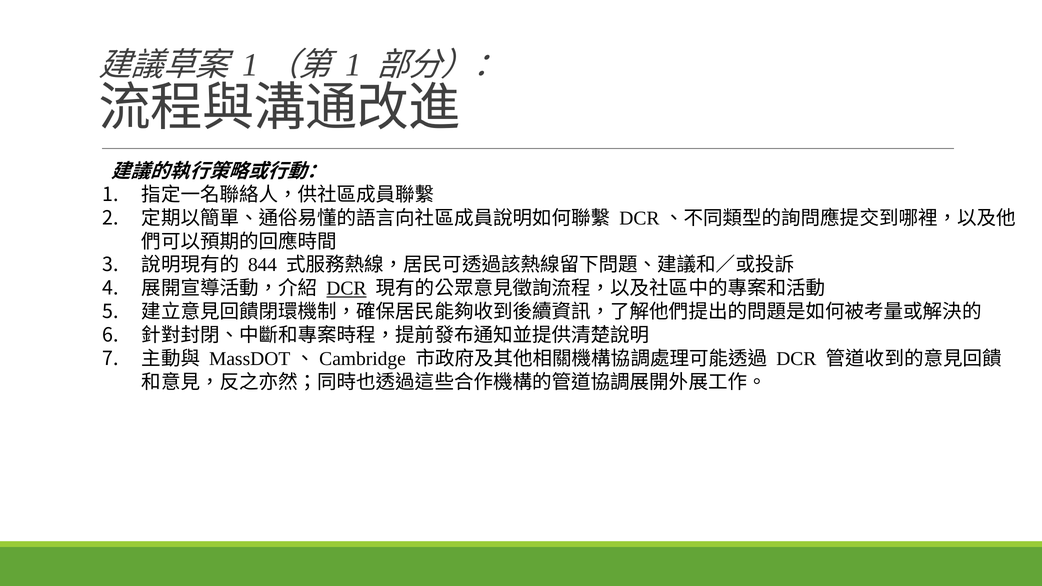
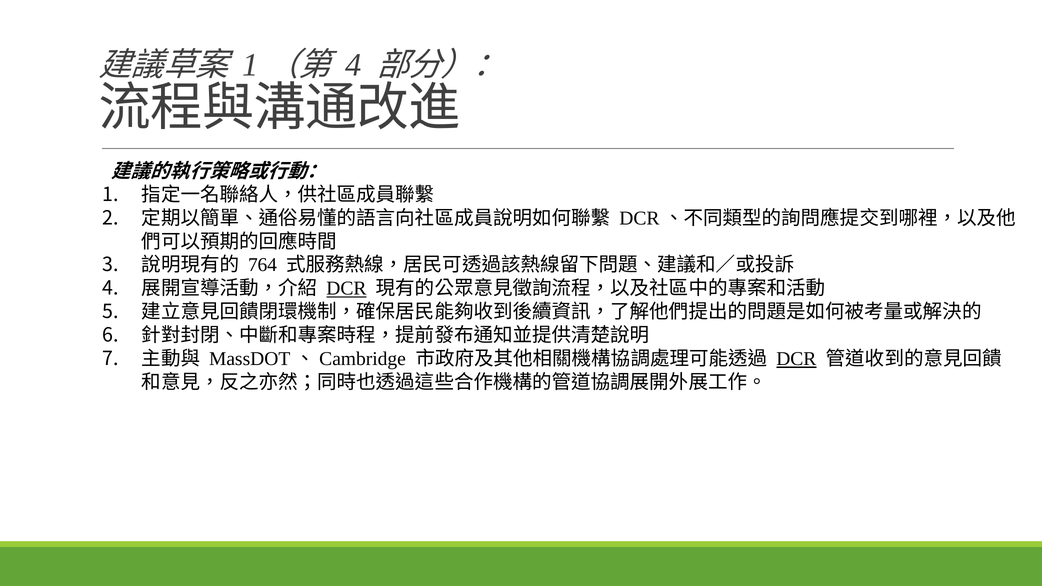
1: 1 -> 4 (353, 65)
844: 844 -> 764 (262, 265)
DCR underline: none -> present (796, 359)
